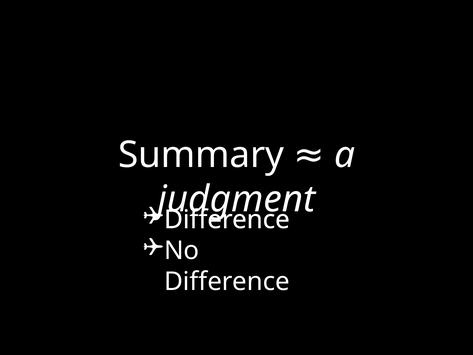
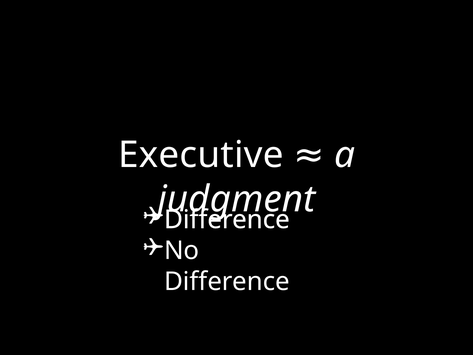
Summary: Summary -> Executive (201, 155)
